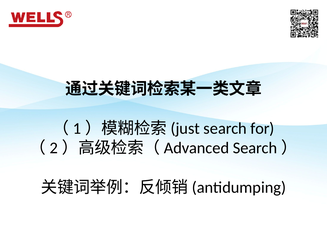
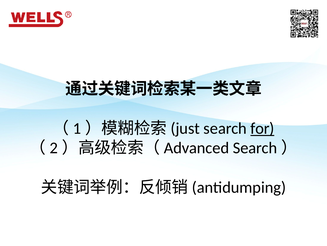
for underline: none -> present (262, 128)
